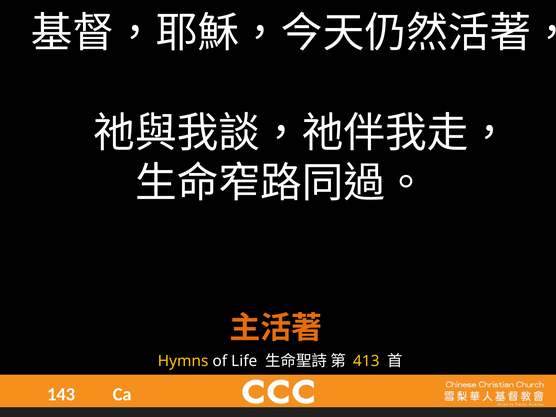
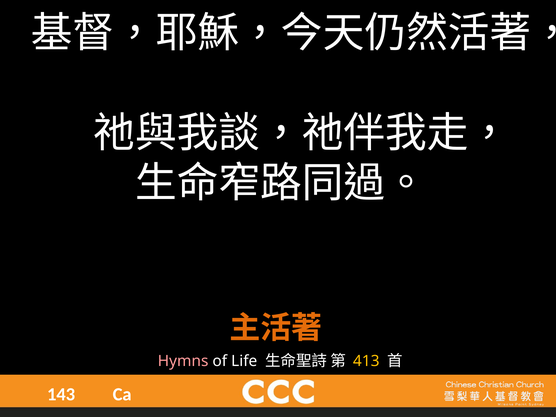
Hymns colour: yellow -> pink (183, 361)
